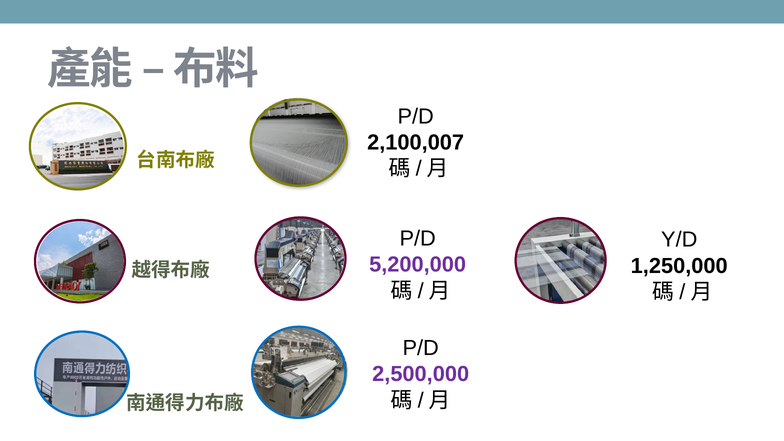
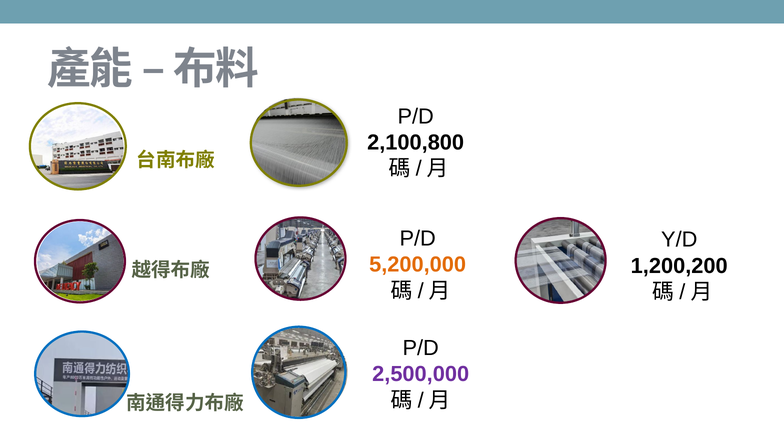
2,100,007: 2,100,007 -> 2,100,800 (416, 143)
5,200,000 colour: purple -> orange (418, 265)
1,250,000: 1,250,000 -> 1,200,200 (679, 266)
